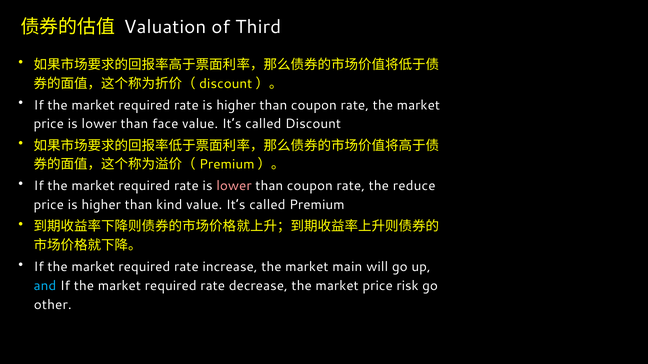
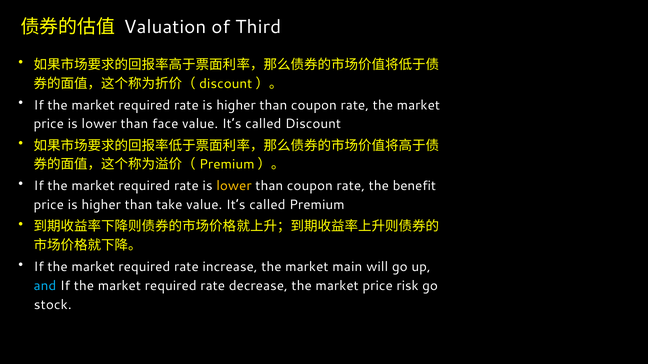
lower colour: pink -> yellow (234, 186)
reduce: reduce -> benefit (414, 186)
kind: kind -> take (169, 205)
other: other -> stock (53, 305)
